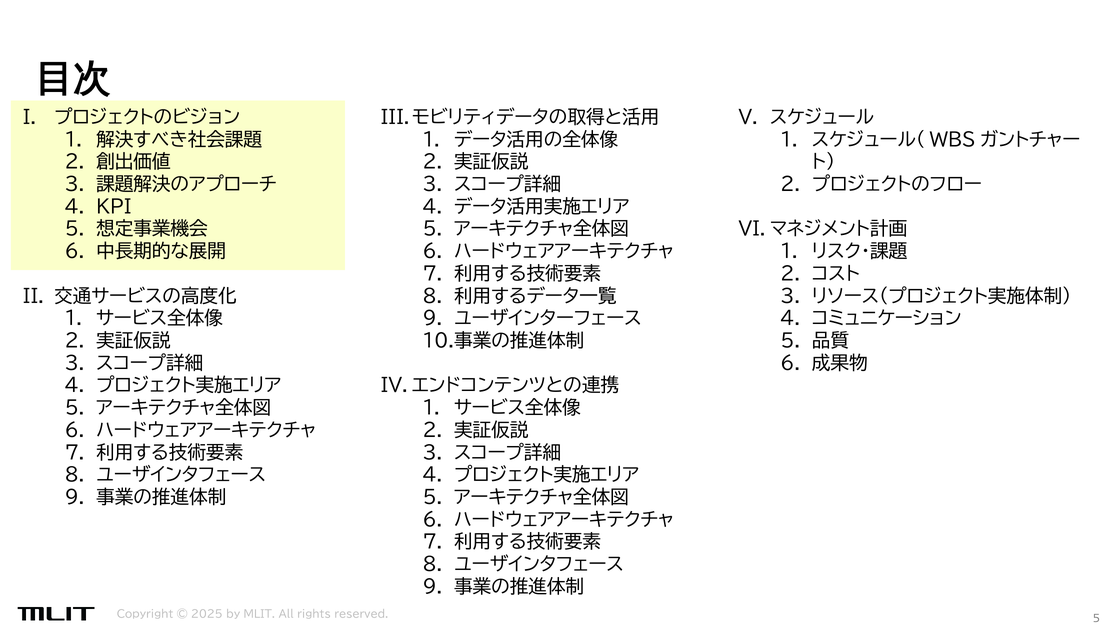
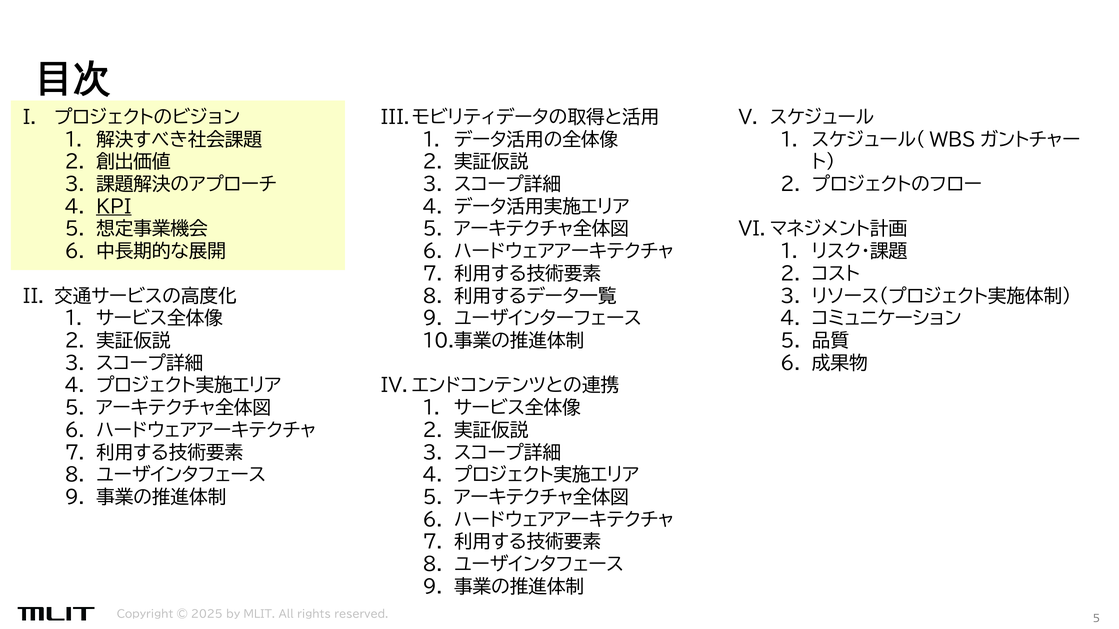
KPI underline: none -> present (114, 207)
